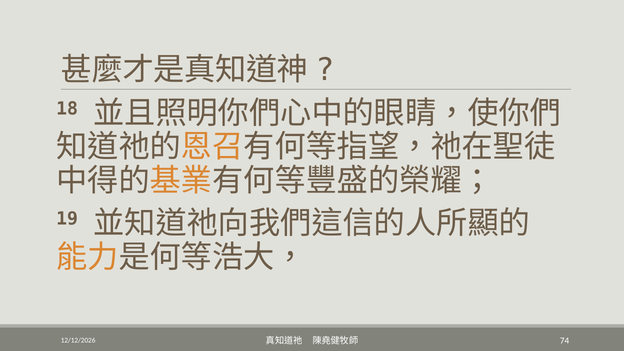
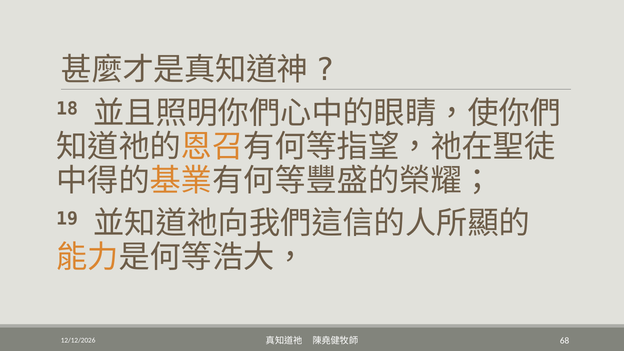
74: 74 -> 68 (565, 341)
